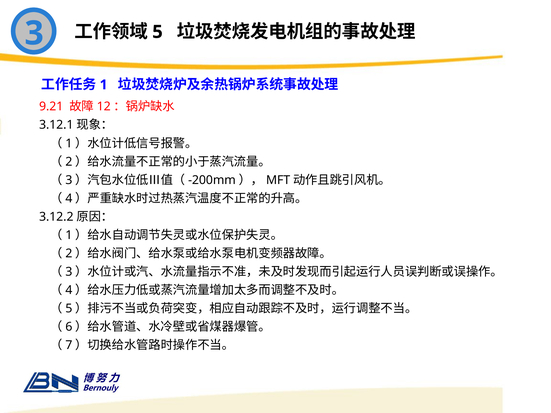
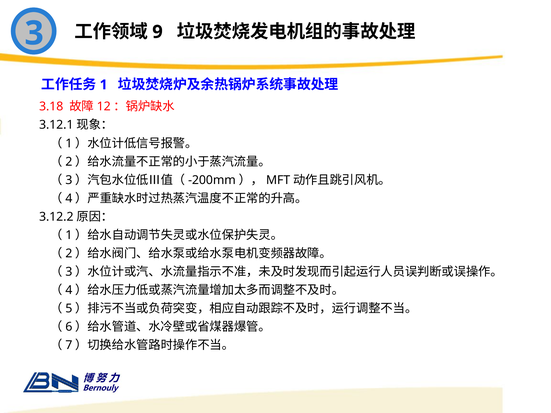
5: 5 -> 9 (157, 32)
9.21: 9.21 -> 3.18 (51, 107)
